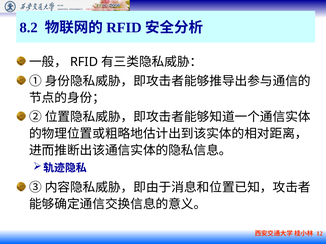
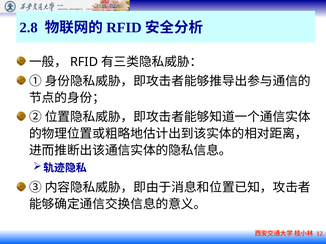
8.2: 8.2 -> 2.8 (29, 28)
